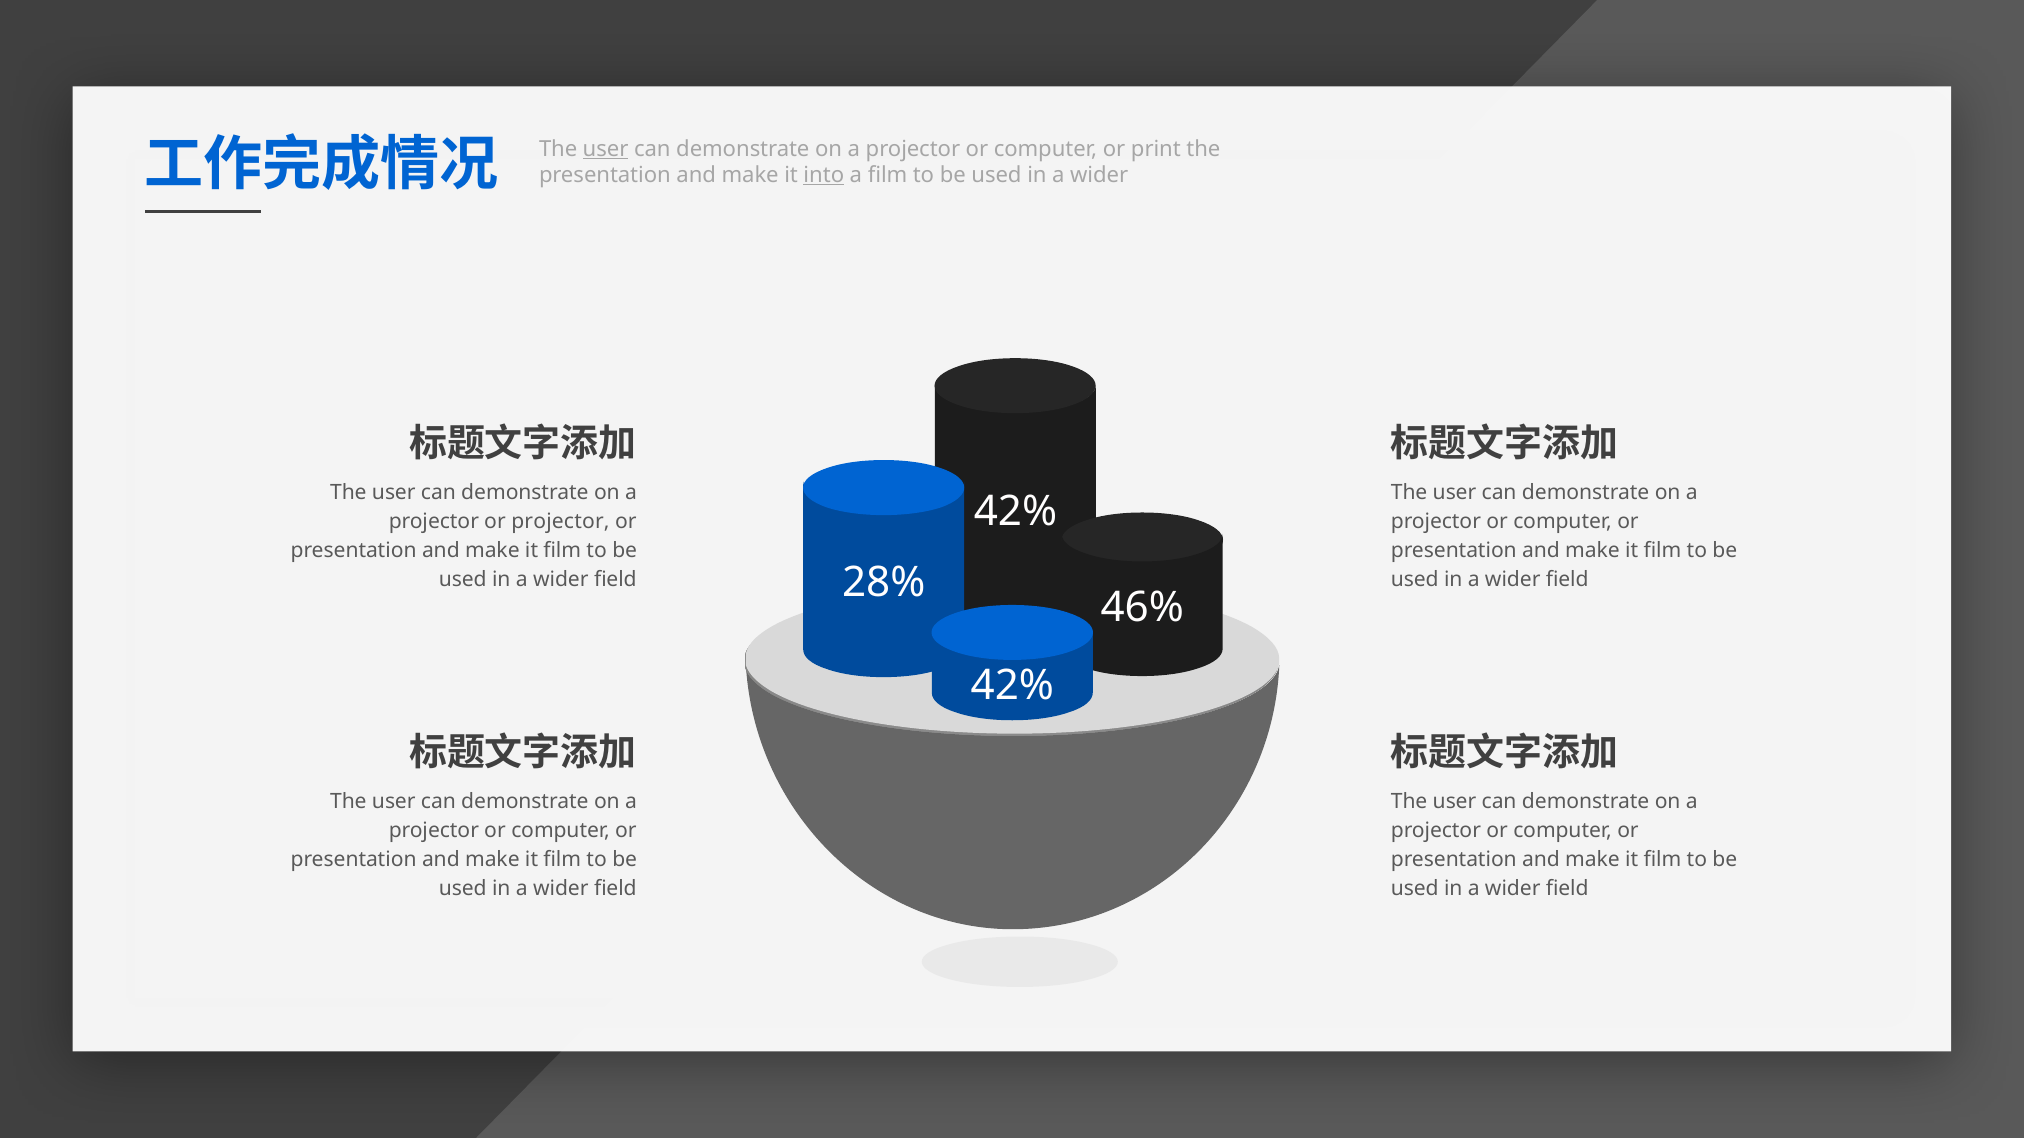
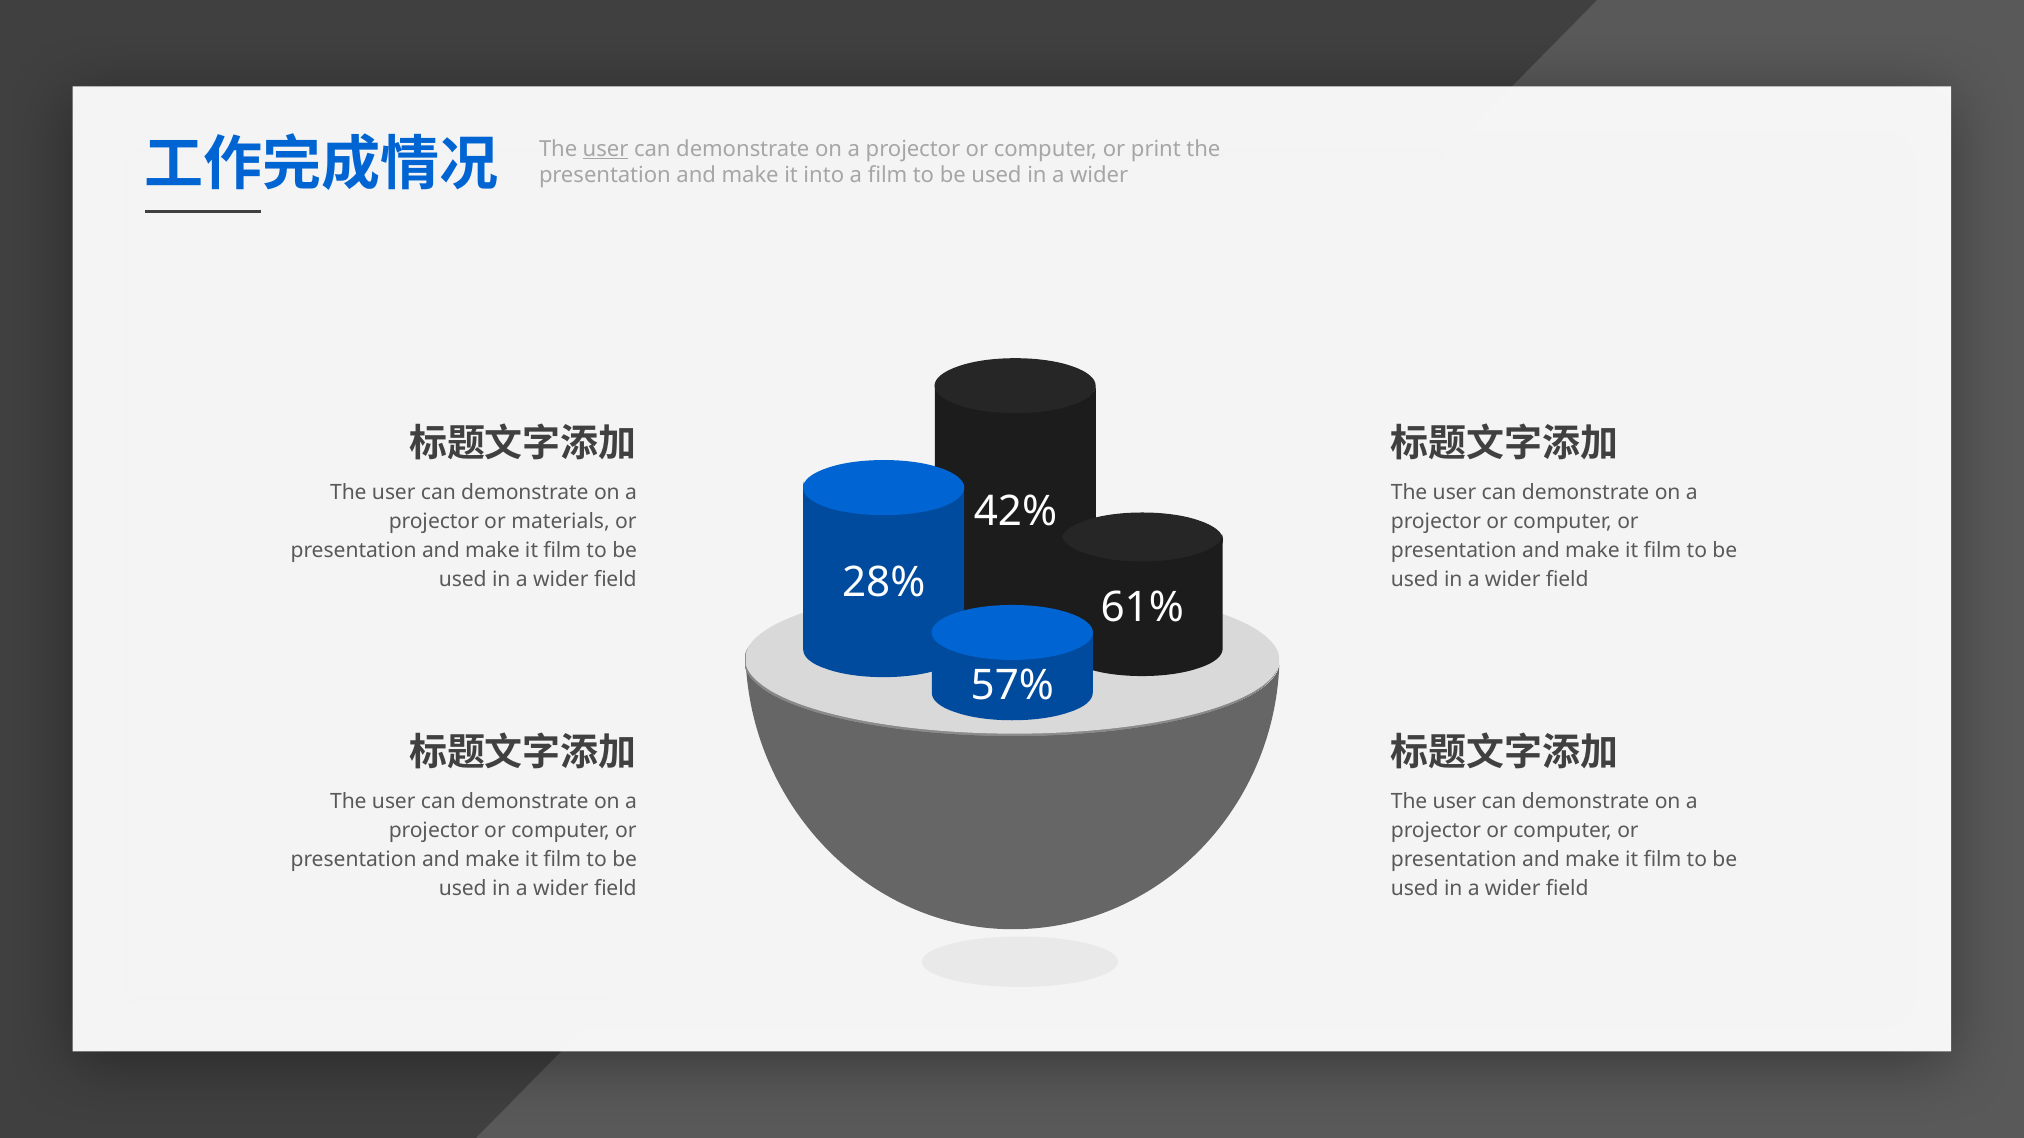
into underline: present -> none (824, 175)
or projector: projector -> materials (561, 522)
46%: 46% -> 61% (1142, 608)
42%: 42% -> 57% (1012, 686)
